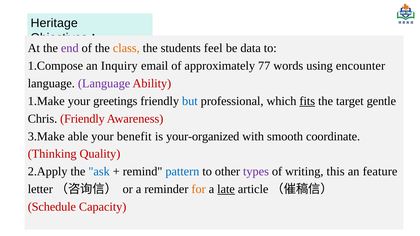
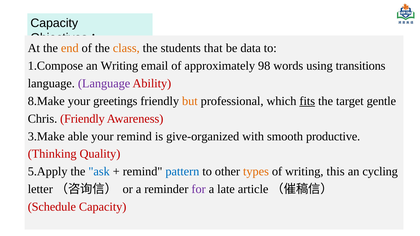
Heritage: Heritage -> Capacity (54, 23)
end colour: purple -> orange (70, 48)
feel: feel -> that (213, 48)
an Inquiry: Inquiry -> Writing (119, 66)
77: 77 -> 98 (264, 66)
encounter: encounter -> transitions (361, 66)
1.Make: 1.Make -> 8.Make (46, 101)
but colour: blue -> orange (190, 101)
your benefit: benefit -> remind (134, 136)
your-organized: your-organized -> give-organized (203, 136)
coordinate: coordinate -> productive (333, 136)
2.Apply: 2.Apply -> 5.Apply (48, 172)
types colour: purple -> orange (256, 172)
feature: feature -> cycling (380, 172)
for colour: orange -> purple (199, 189)
late underline: present -> none (226, 189)
